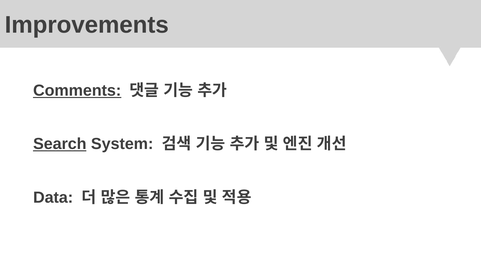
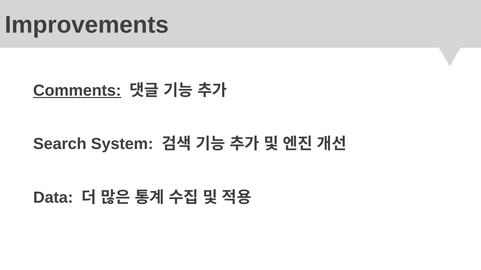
Search underline: present -> none (60, 144)
